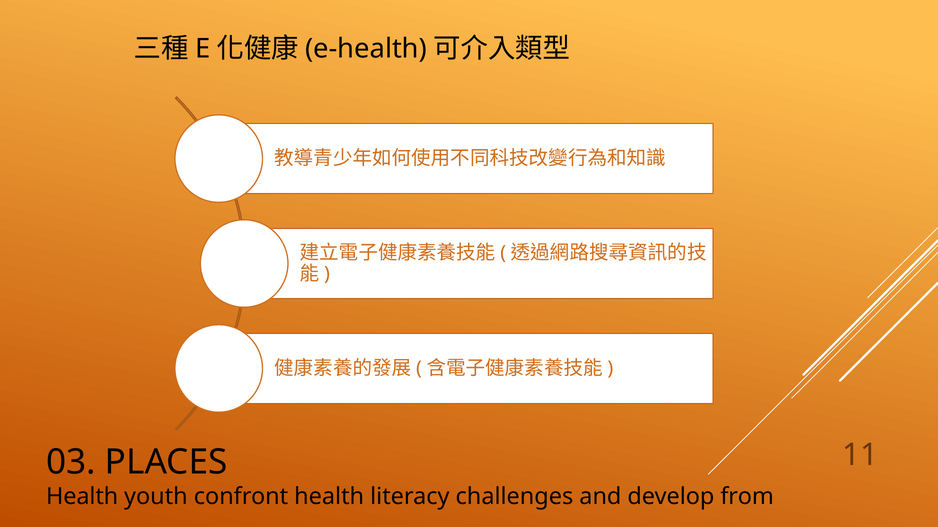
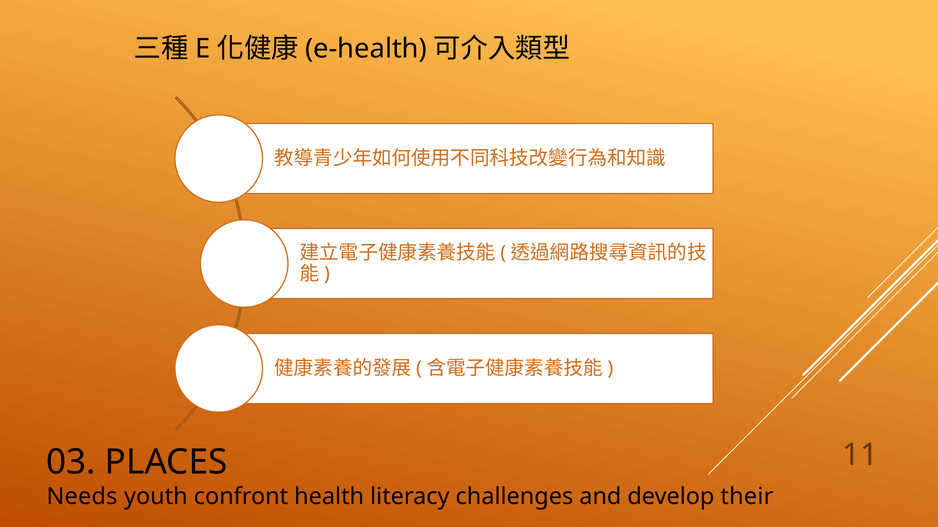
Health: Health -> Needs (82, 497)
from: from -> their (747, 497)
